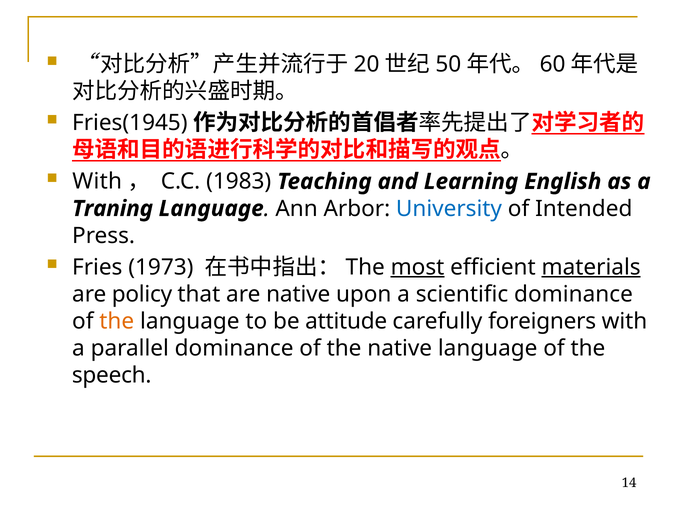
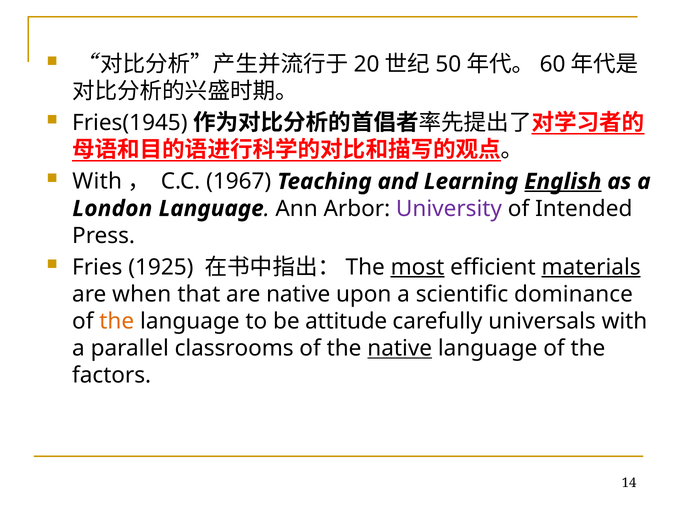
1983: 1983 -> 1967 (239, 182)
English underline: none -> present (563, 182)
Traning: Traning -> London (112, 209)
University colour: blue -> purple (449, 209)
1973: 1973 -> 1925 (161, 268)
policy: policy -> when (142, 295)
foreigners: foreigners -> universals (542, 322)
parallel dominance: dominance -> classrooms (234, 349)
native underline: none -> present (400, 349)
speech: speech -> factors (112, 376)
